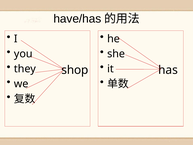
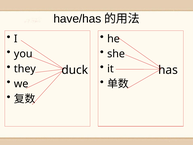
shop: shop -> duck (75, 70)
